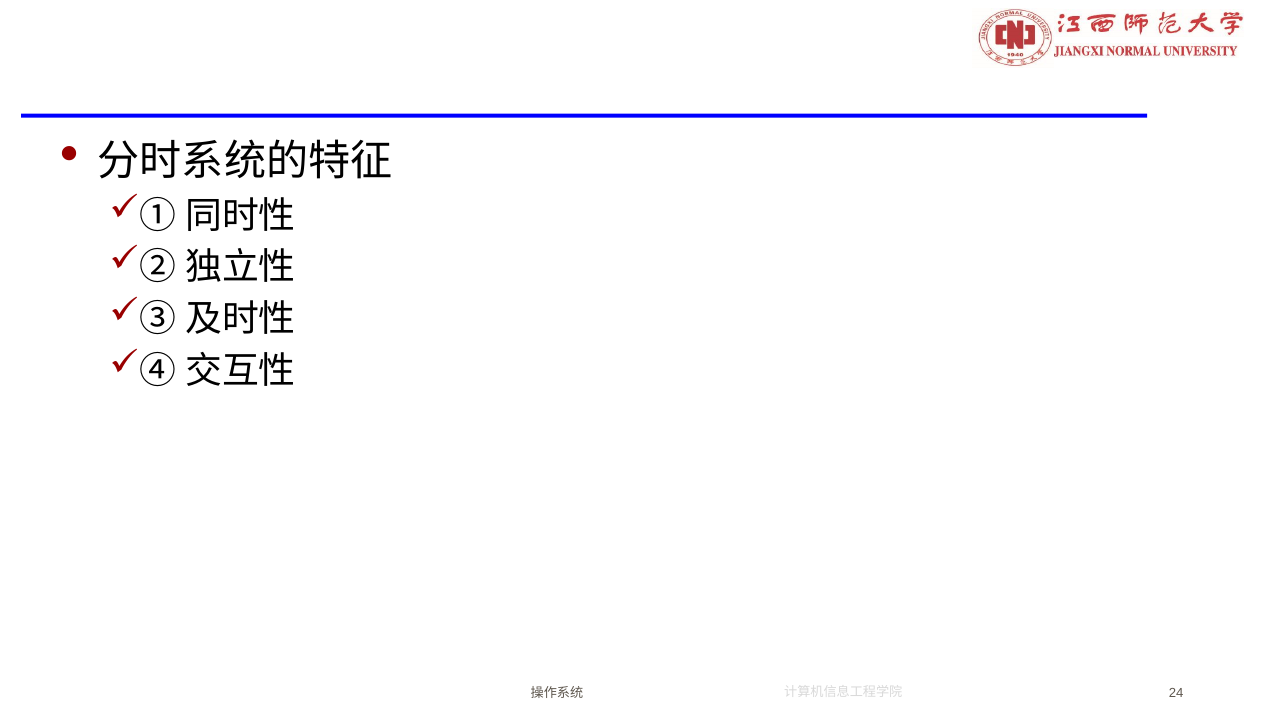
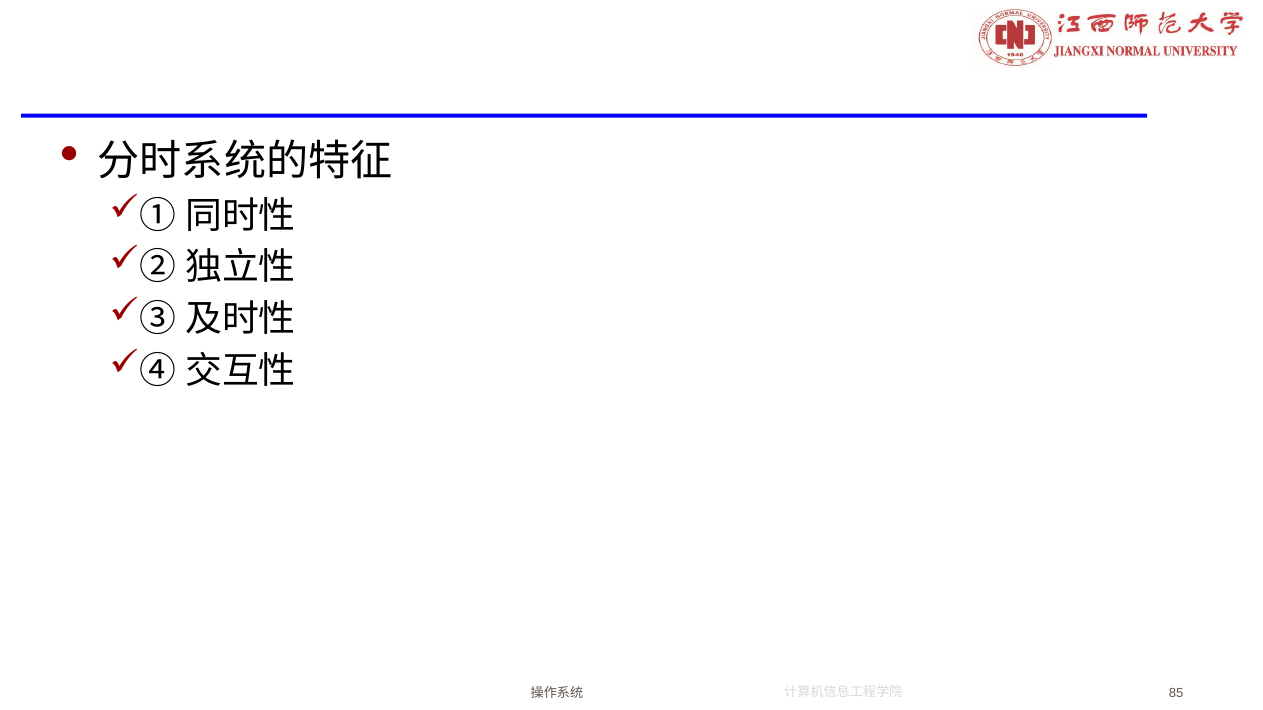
24: 24 -> 85 (1176, 694)
